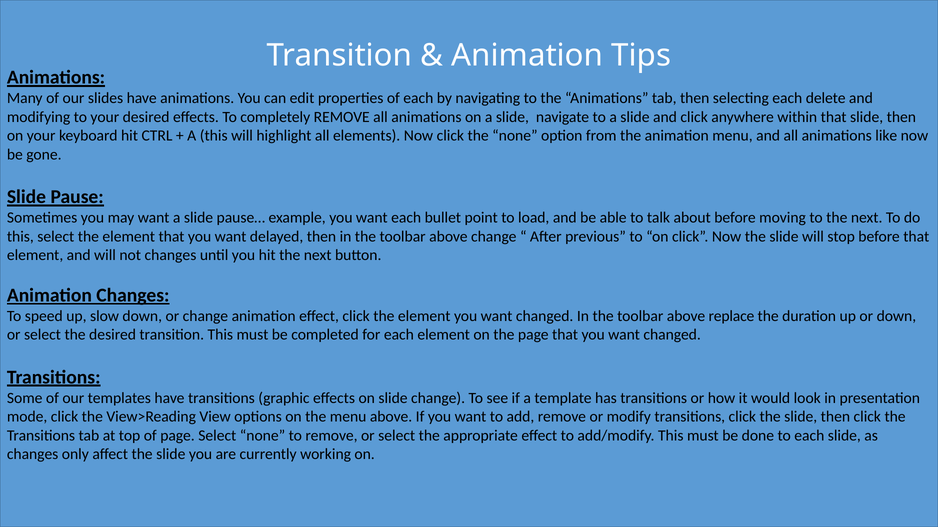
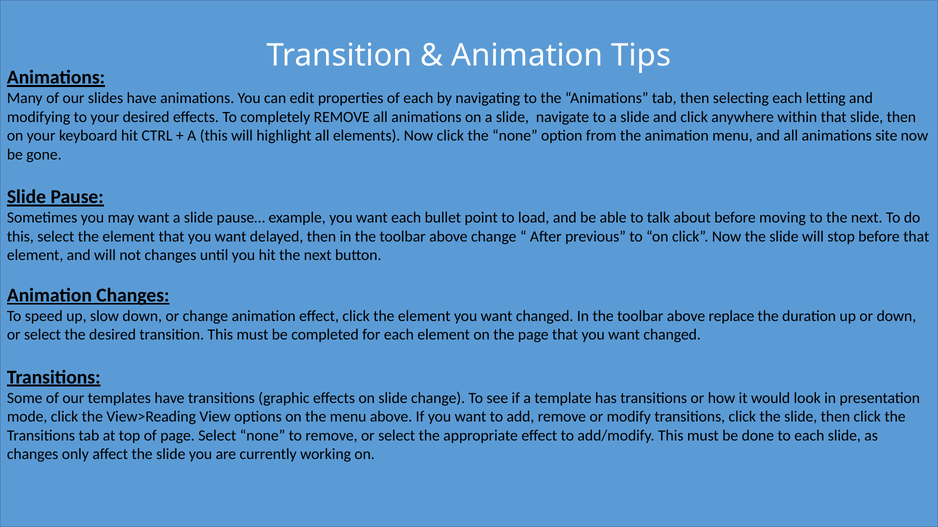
delete: delete -> letting (826, 98)
like: like -> site (886, 136)
